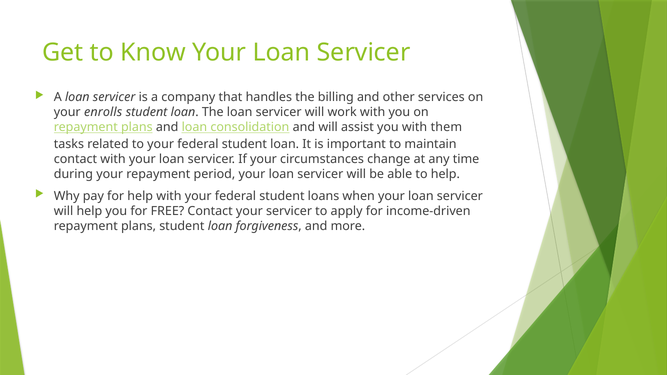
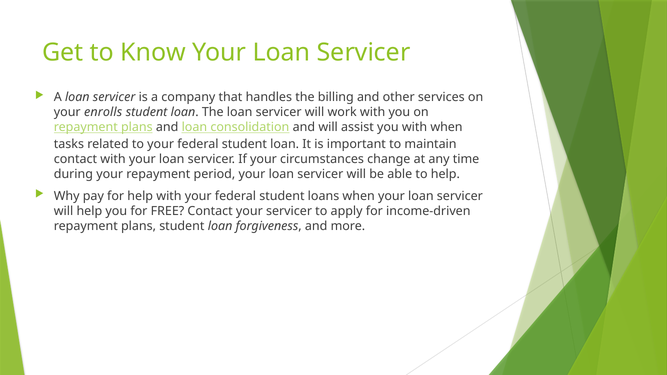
with them: them -> when (446, 127)
